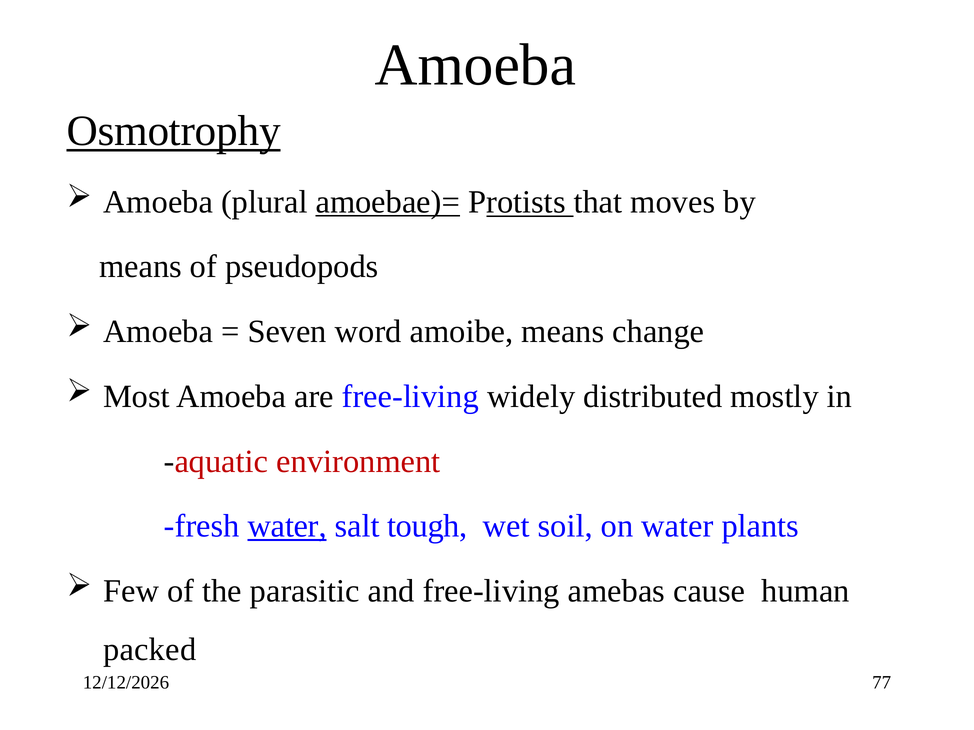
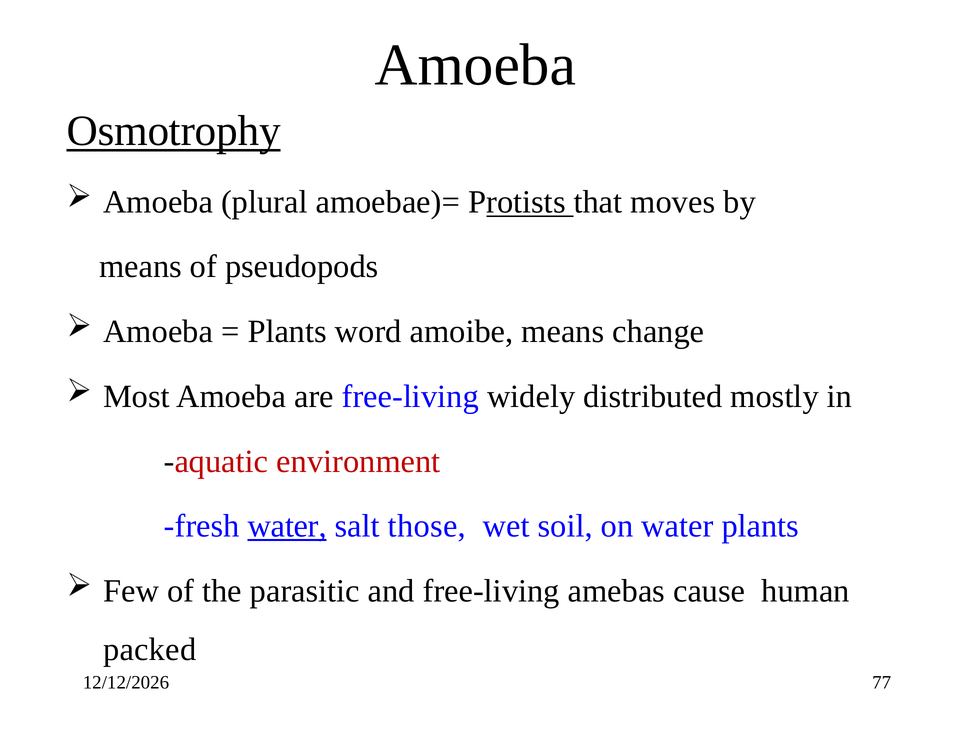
amoebae)= underline: present -> none (388, 202)
Seven: Seven -> Plants (287, 332)
tough: tough -> those (427, 527)
